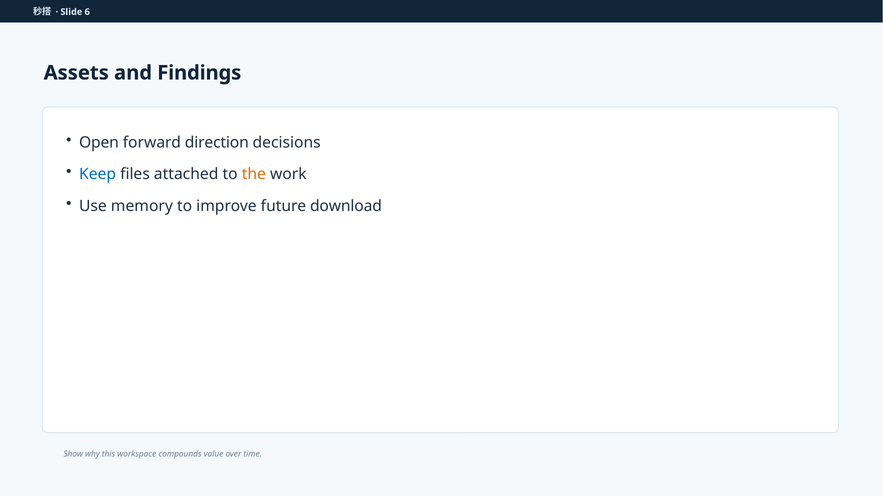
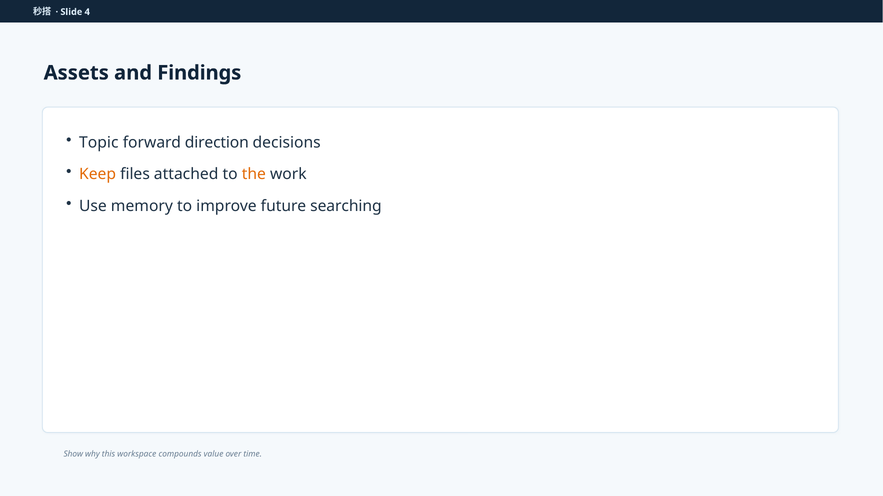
6: 6 -> 4 (87, 12)
Open: Open -> Topic (99, 143)
Keep colour: blue -> orange (98, 175)
download: download -> searching (346, 206)
